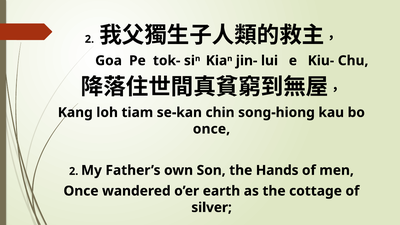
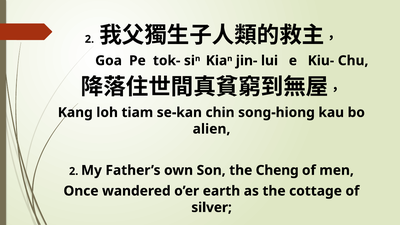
once: once -> alien (212, 129)
Hands: Hands -> Cheng (277, 170)
